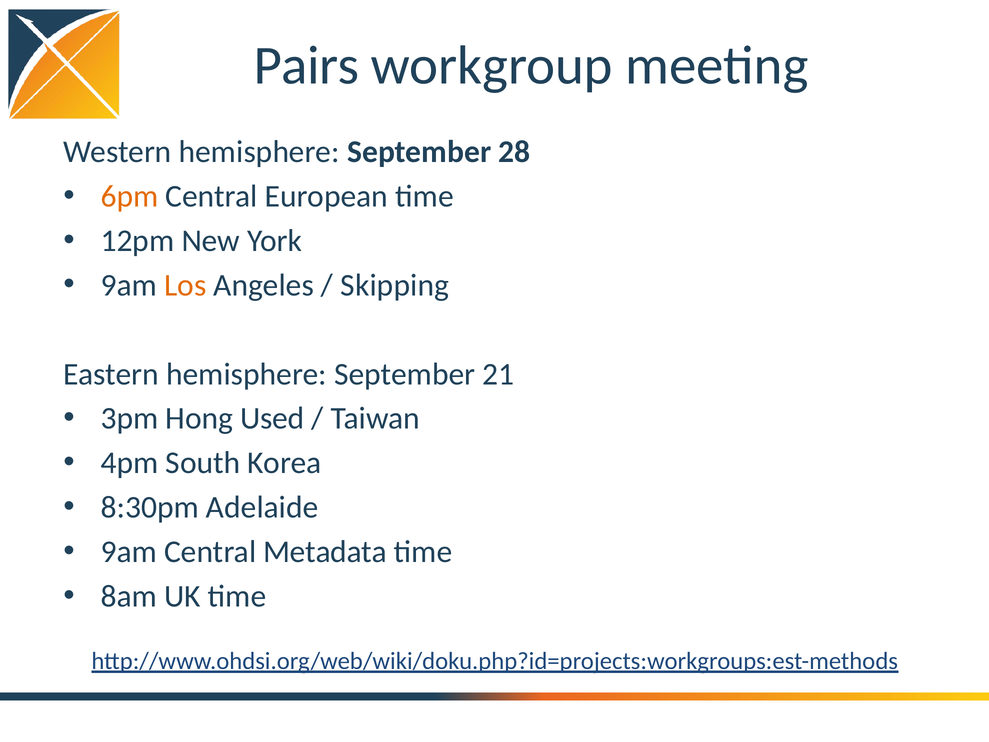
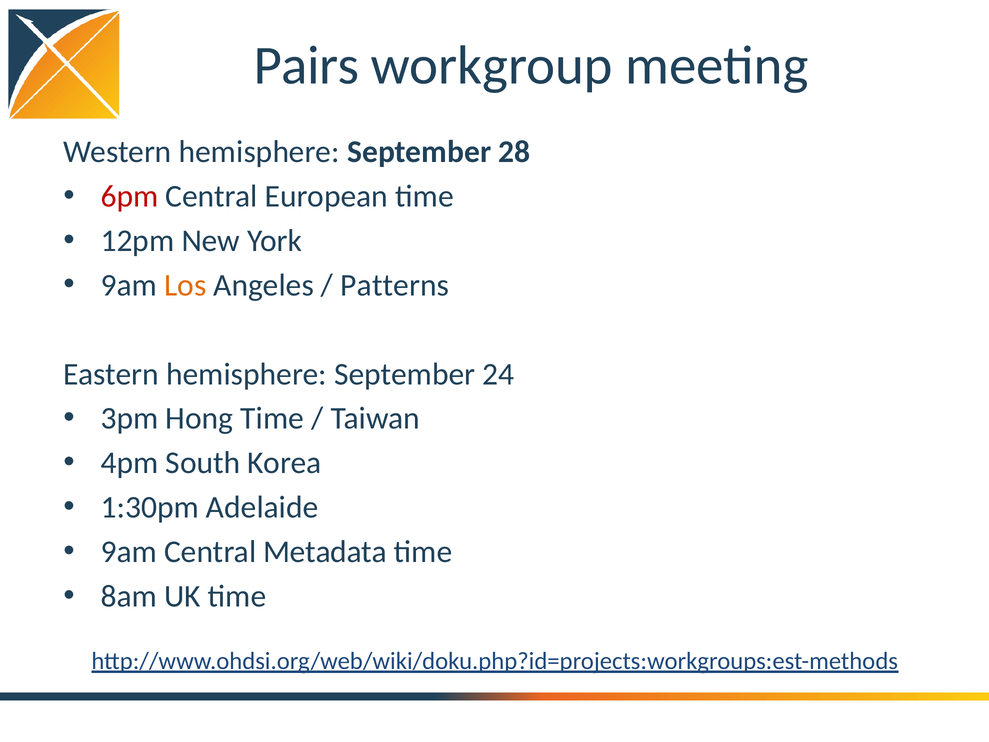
6pm colour: orange -> red (129, 196)
Skipping: Skipping -> Patterns (395, 285)
21: 21 -> 24 (498, 374)
Hong Used: Used -> Time (272, 418)
8:30pm: 8:30pm -> 1:30pm (150, 507)
